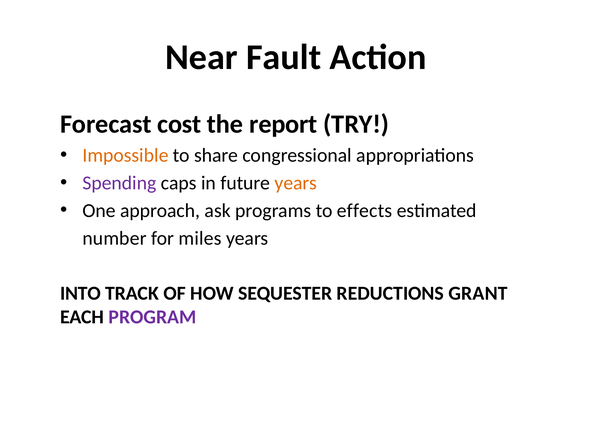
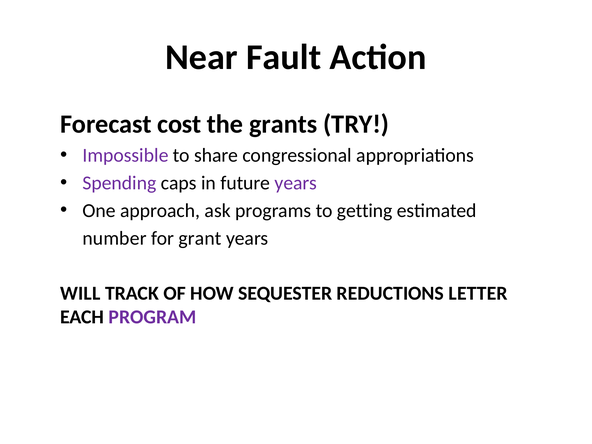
report: report -> grants (283, 124)
Impossible colour: orange -> purple (125, 155)
years colour: orange -> purple (296, 183)
effects: effects -> getting (365, 211)
miles: miles -> grant (200, 238)
INTO: INTO -> WILL (80, 293)
GRANT: GRANT -> LETTER (478, 293)
